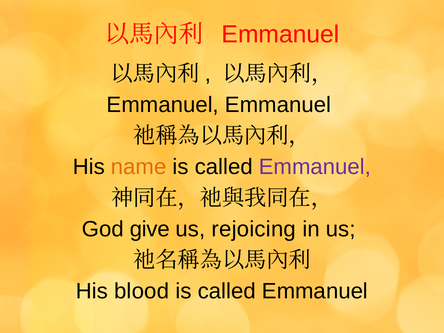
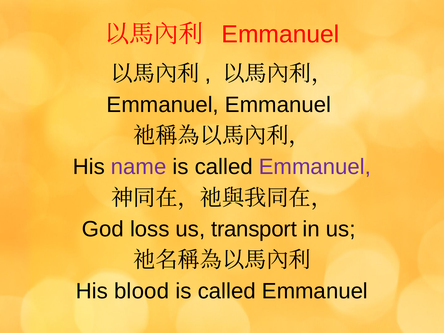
name colour: orange -> purple (139, 167)
give: give -> loss (150, 229)
rejoicing: rejoicing -> transport (254, 229)
